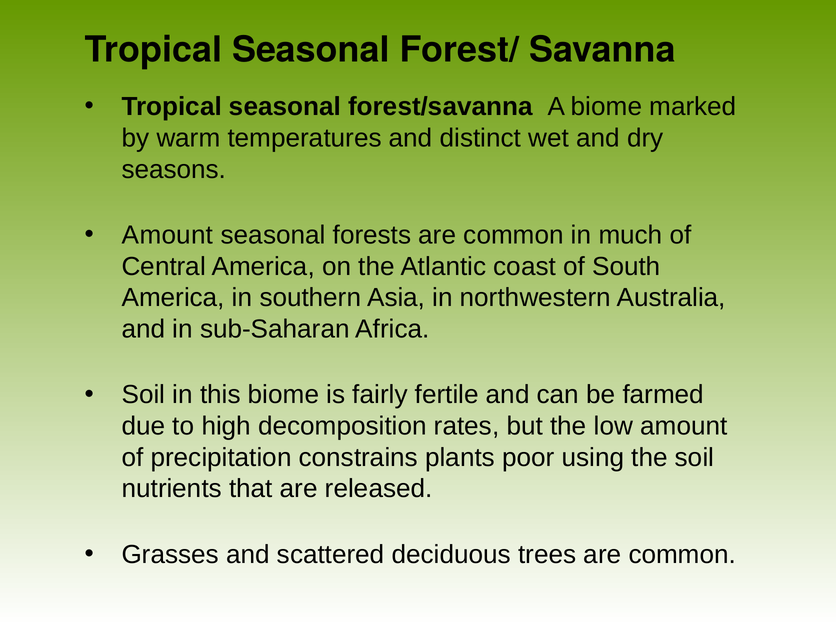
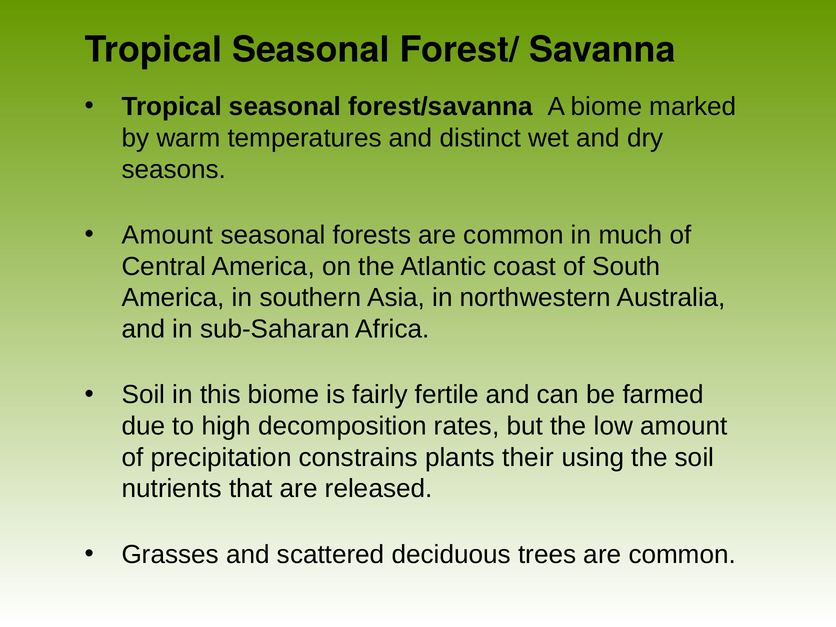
poor: poor -> their (528, 457)
